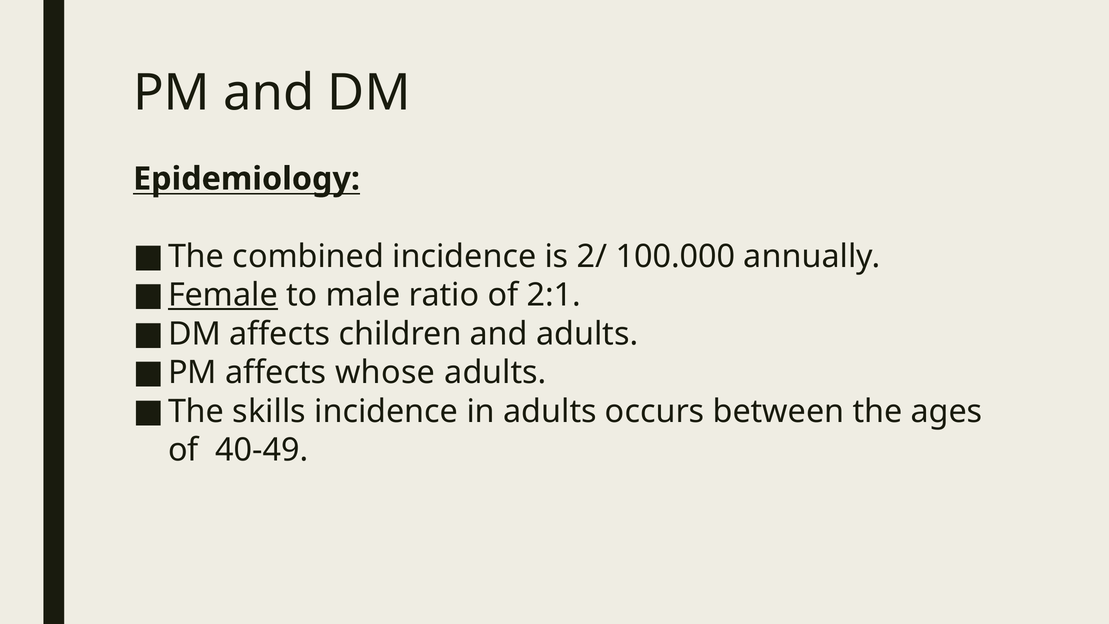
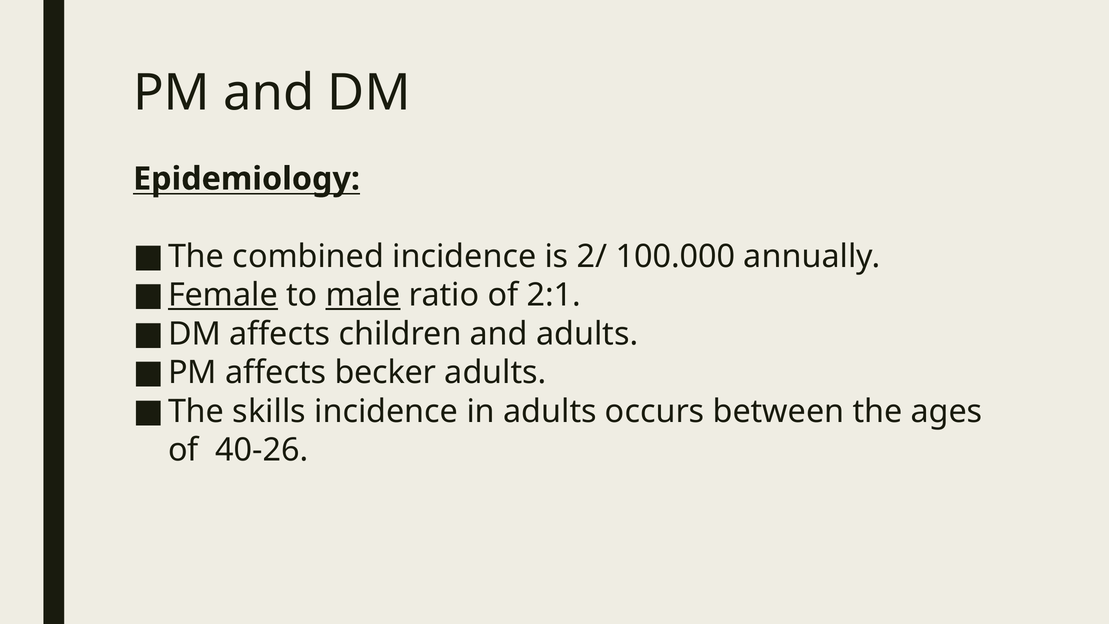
male underline: none -> present (363, 295)
whose: whose -> becker (385, 373)
40-49: 40-49 -> 40-26 (262, 450)
